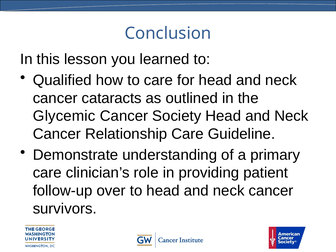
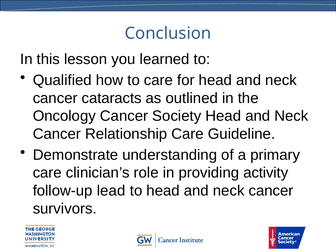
Glycemic: Glycemic -> Oncology (64, 116)
patient: patient -> activity (266, 173)
over: over -> lead (111, 191)
